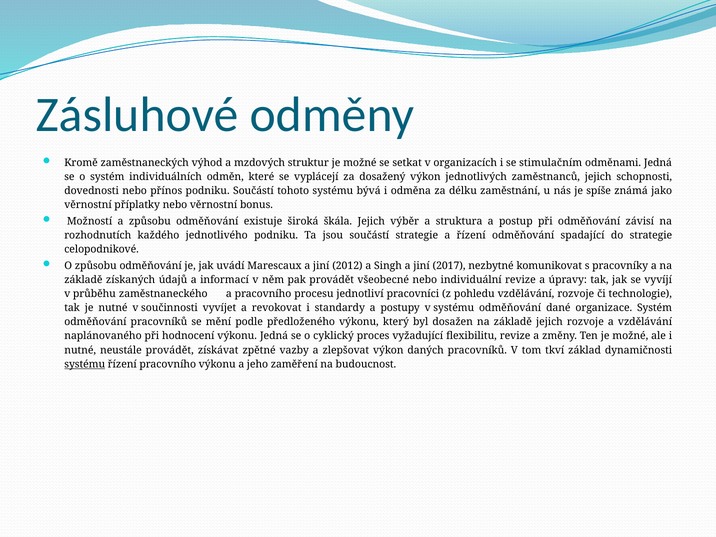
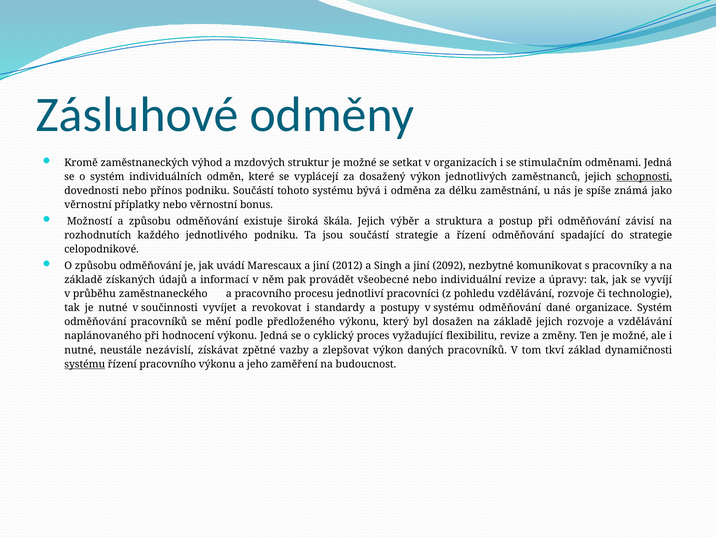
schopnosti underline: none -> present (644, 177)
2017: 2017 -> 2092 (449, 266)
neustále provádět: provádět -> nezávislí (170, 350)
